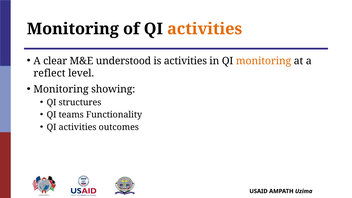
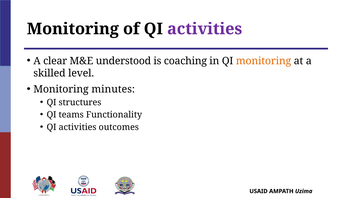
activities colour: orange -> purple (205, 29)
is activities: activities -> coaching (185, 61)
reflect: reflect -> skilled (49, 73)
showing: showing -> minutes (113, 89)
